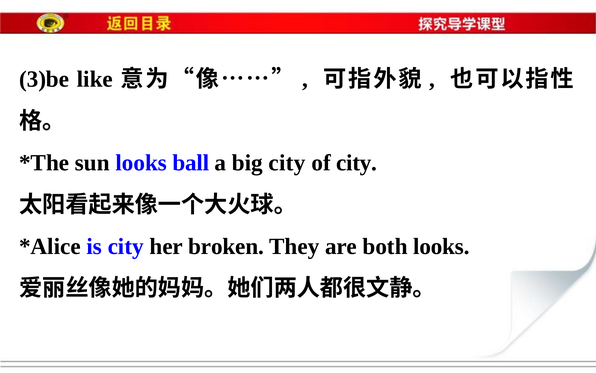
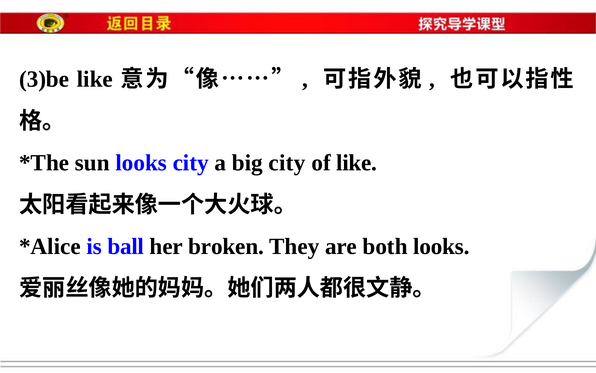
looks ball: ball -> city (191, 163)
of city: city -> like (357, 163)
is city: city -> ball (126, 246)
